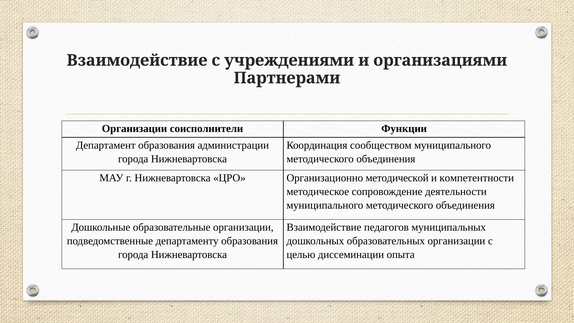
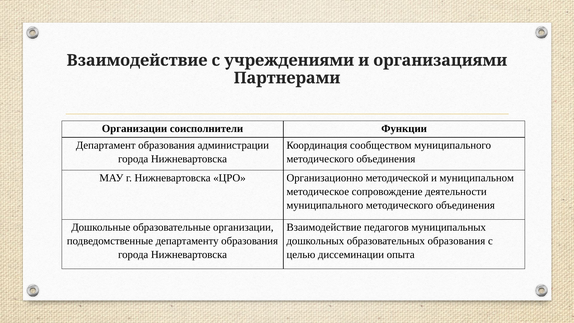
компетентности: компетентности -> муниципальном (477, 178)
образовательных организации: организации -> образования (456, 241)
